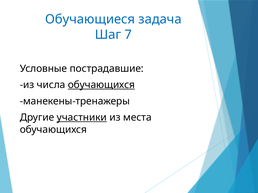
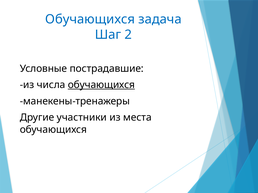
Обучающиеся: Обучающиеся -> Обучающихся (90, 19)
7: 7 -> 2 (128, 35)
участники underline: present -> none (82, 118)
